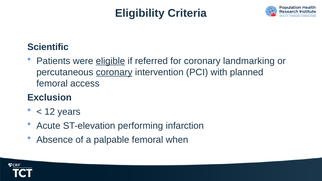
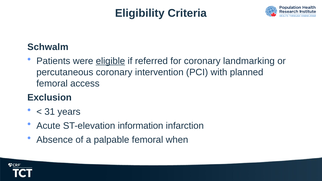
Scientific: Scientific -> Schwalm (48, 47)
coronary underline: present -> none (114, 72)
12: 12 -> 31 (50, 112)
performing: performing -> information (141, 126)
